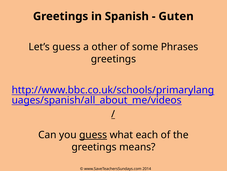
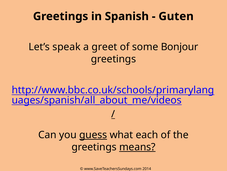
Let’s guess: guess -> speak (66, 47)
other: other -> greet (104, 47)
Phrases: Phrases -> Bonjour (180, 47)
means underline: none -> present (137, 146)
